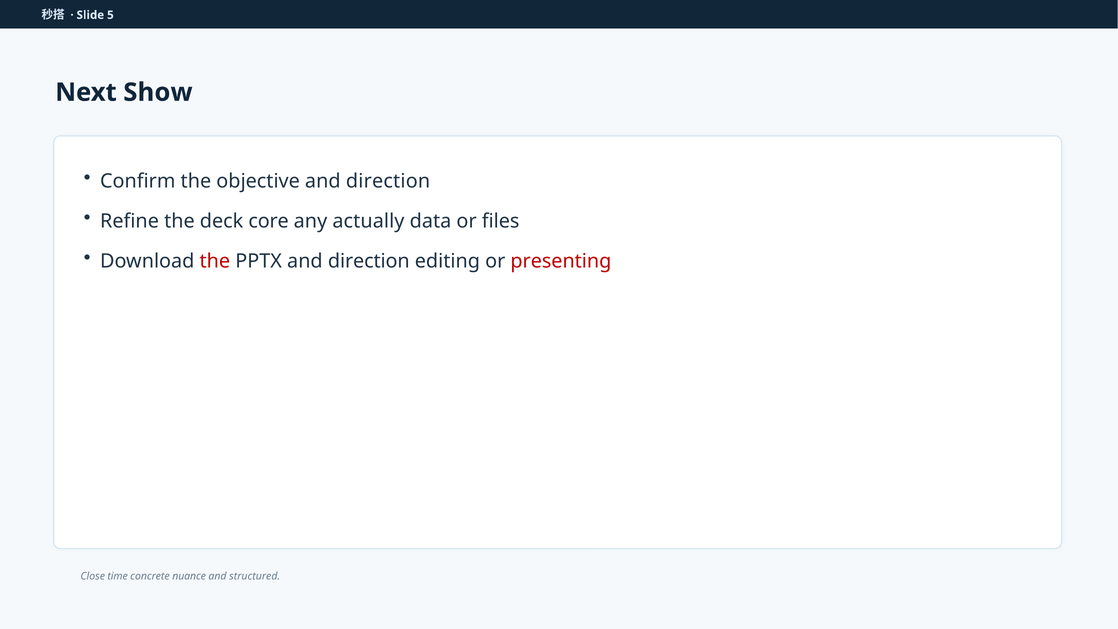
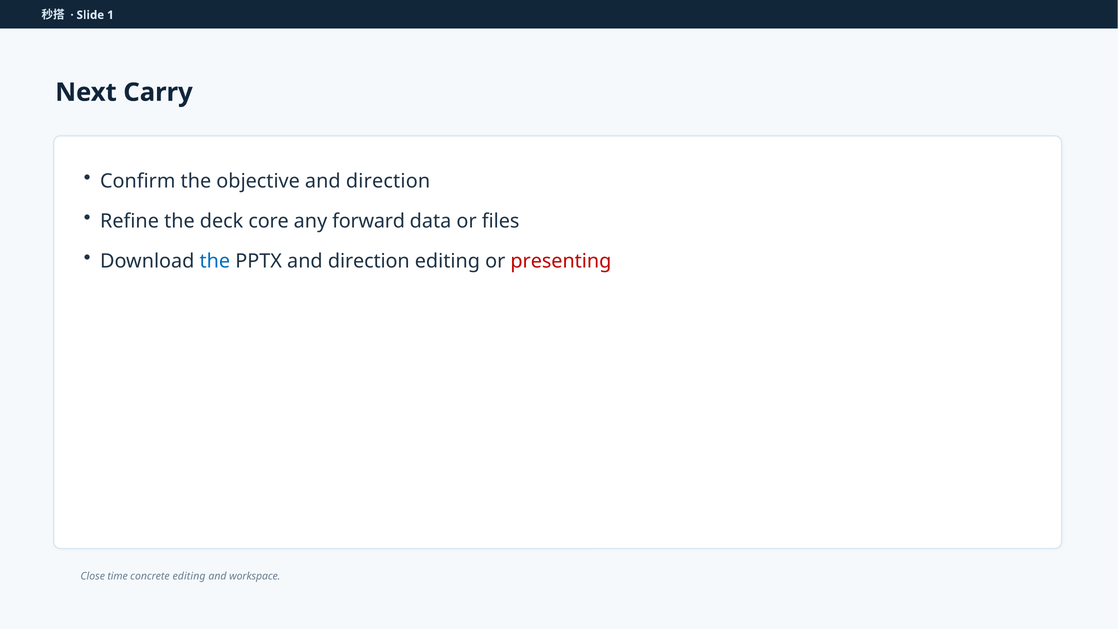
5: 5 -> 1 (110, 15)
Show: Show -> Carry (158, 92)
actually: actually -> forward (369, 221)
the colour: red -> blue (215, 261)
concrete nuance: nuance -> editing (189, 576)
structured: structured -> workspace (255, 576)
